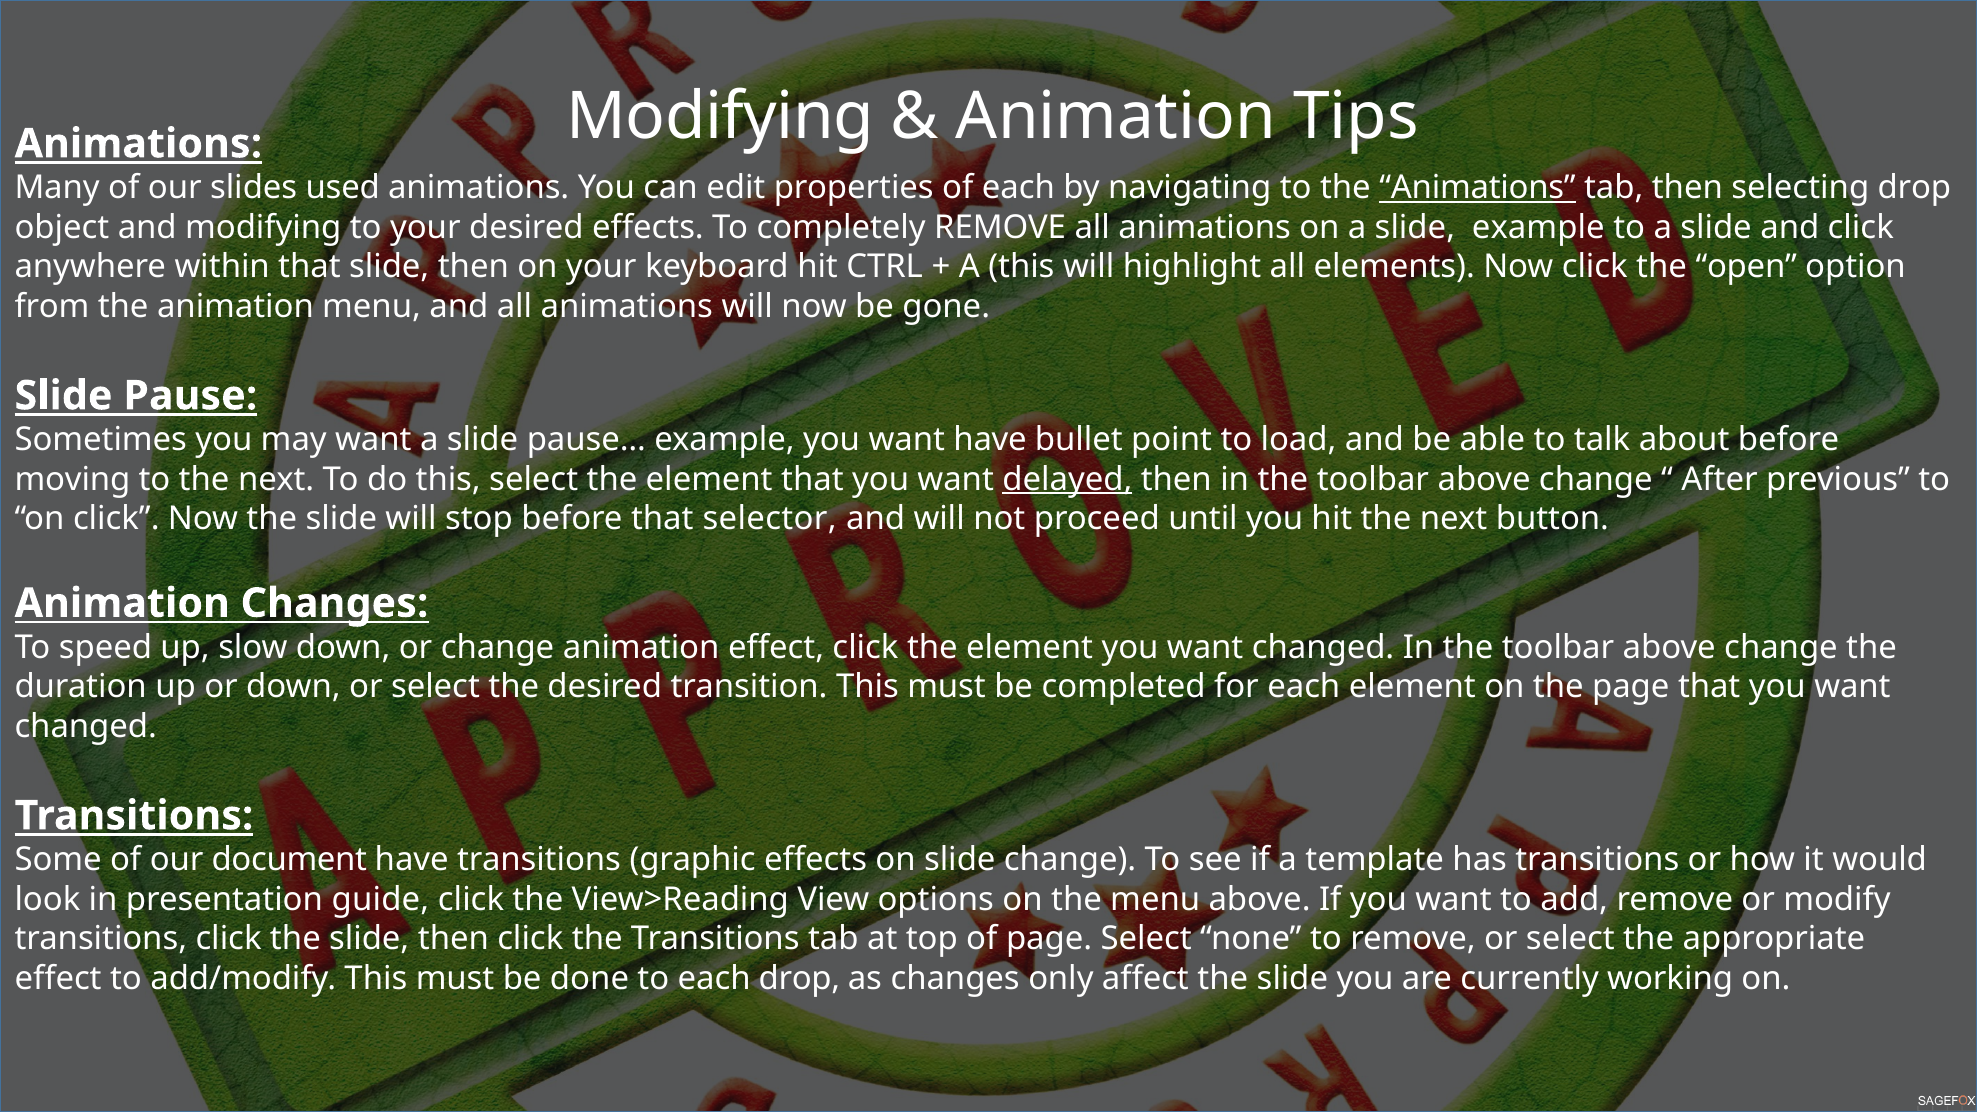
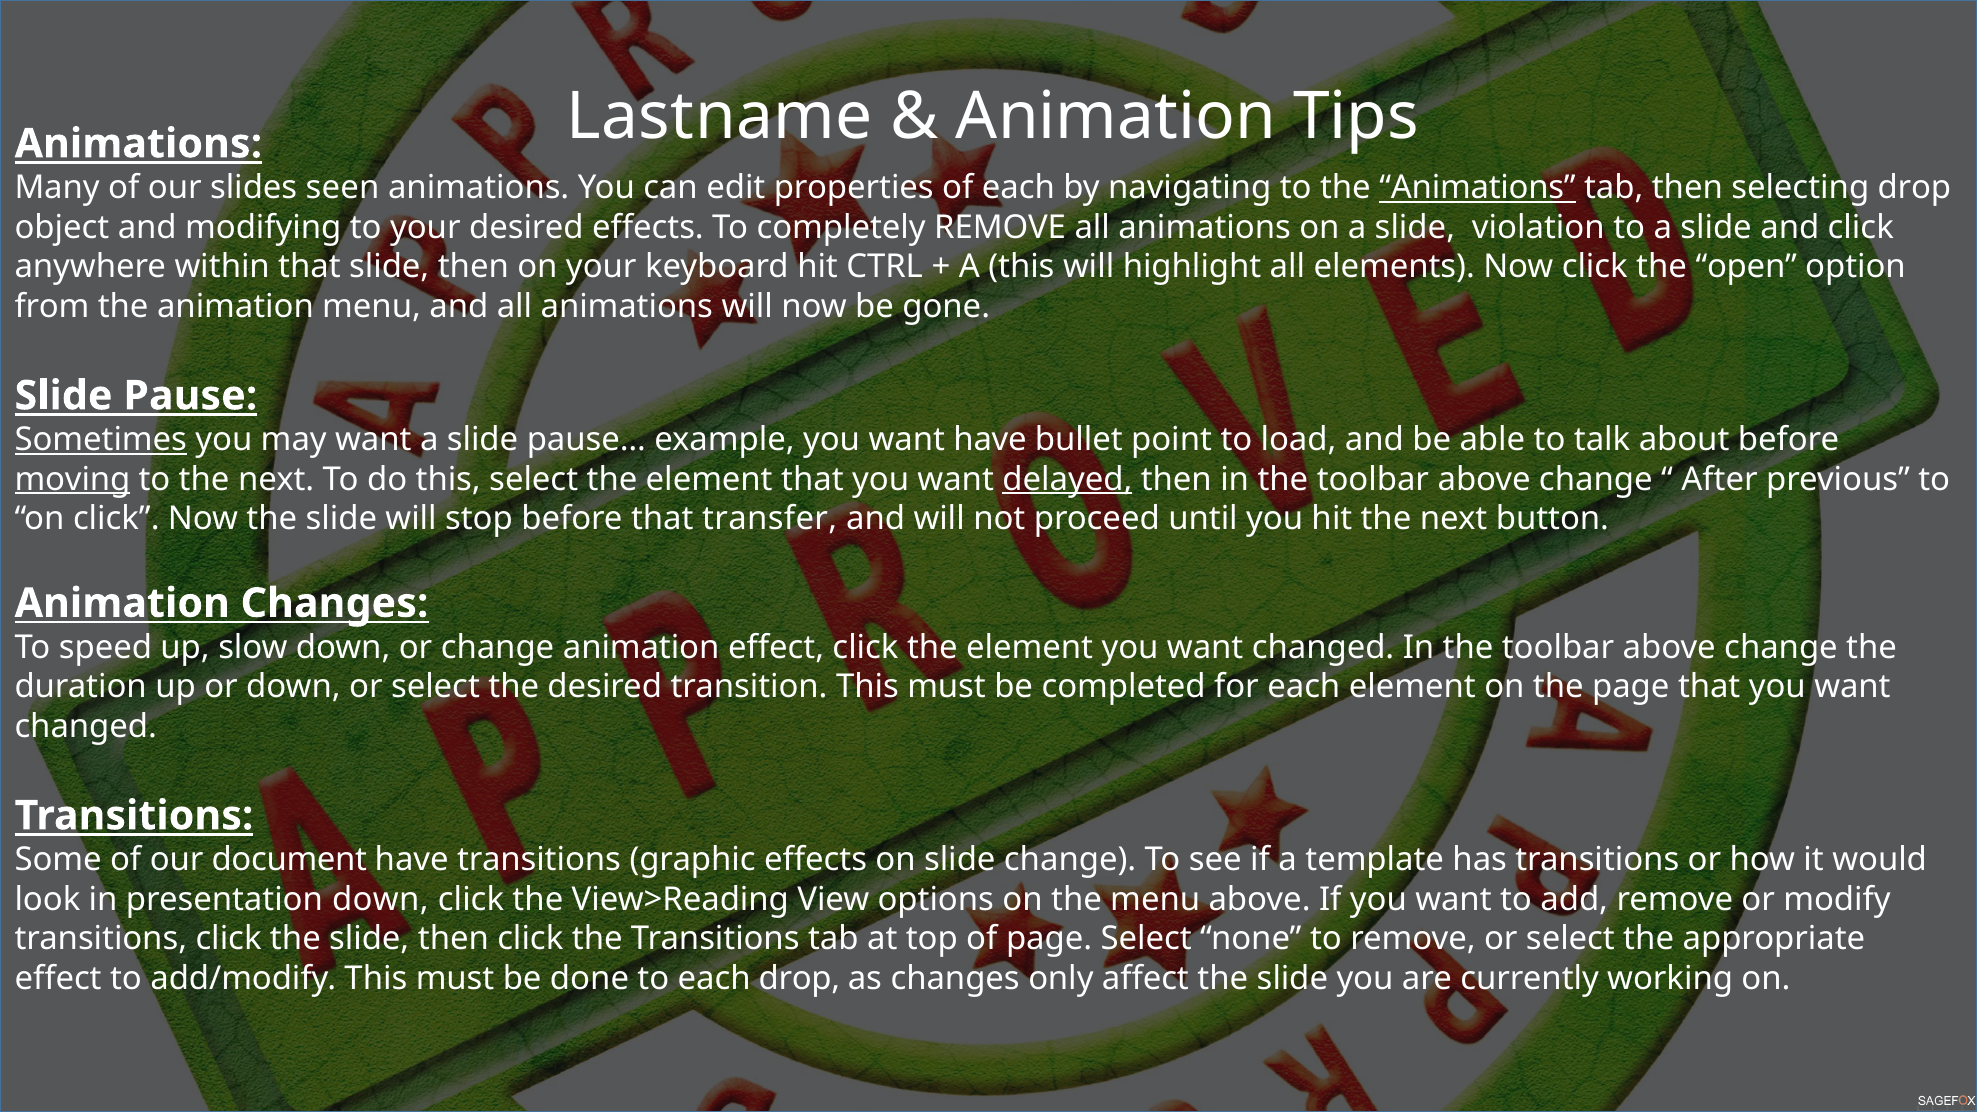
Modifying: Modifying -> Lastname (720, 117)
used: used -> seen (343, 188)
slide example: example -> violation (1538, 227)
Sometimes underline: none -> present (101, 440)
moving underline: none -> present (72, 479)
selector: selector -> transfer (770, 519)
presentation guide: guide -> down (380, 899)
